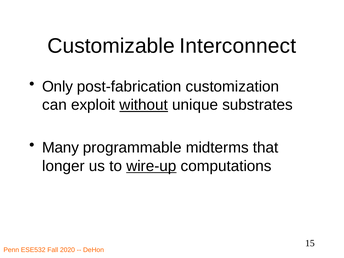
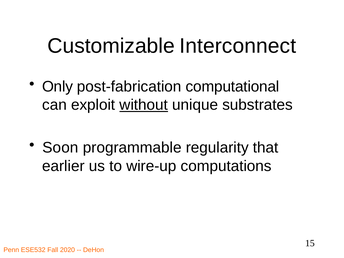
customization: customization -> computational (233, 86)
Many: Many -> Soon (60, 148)
midterms: midterms -> regularity (217, 148)
longer: longer -> earlier (63, 166)
wire-up underline: present -> none (151, 166)
